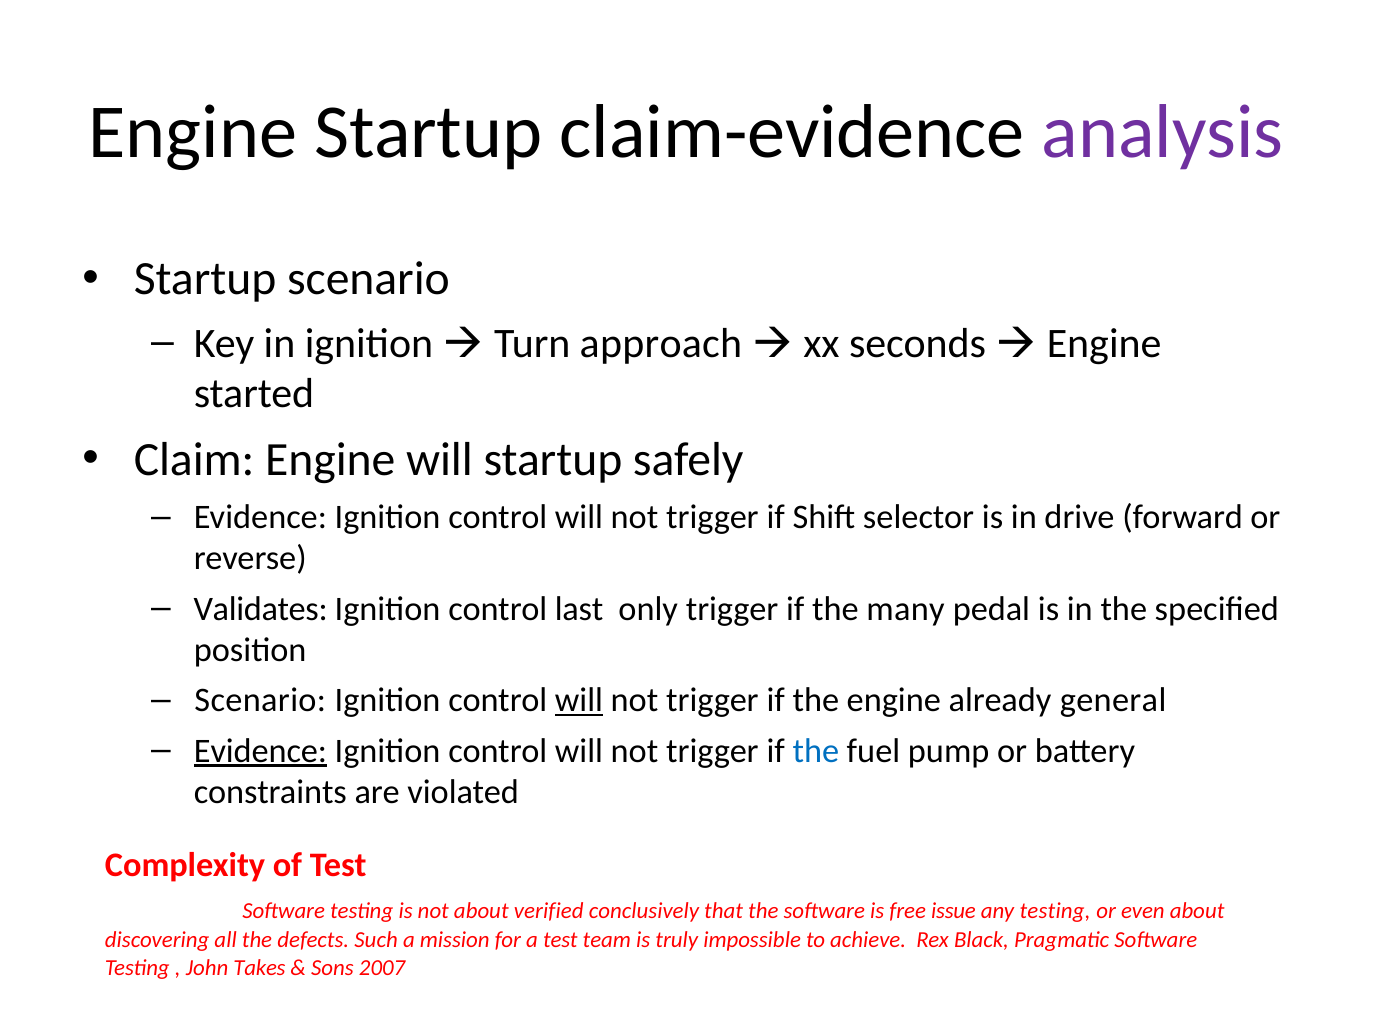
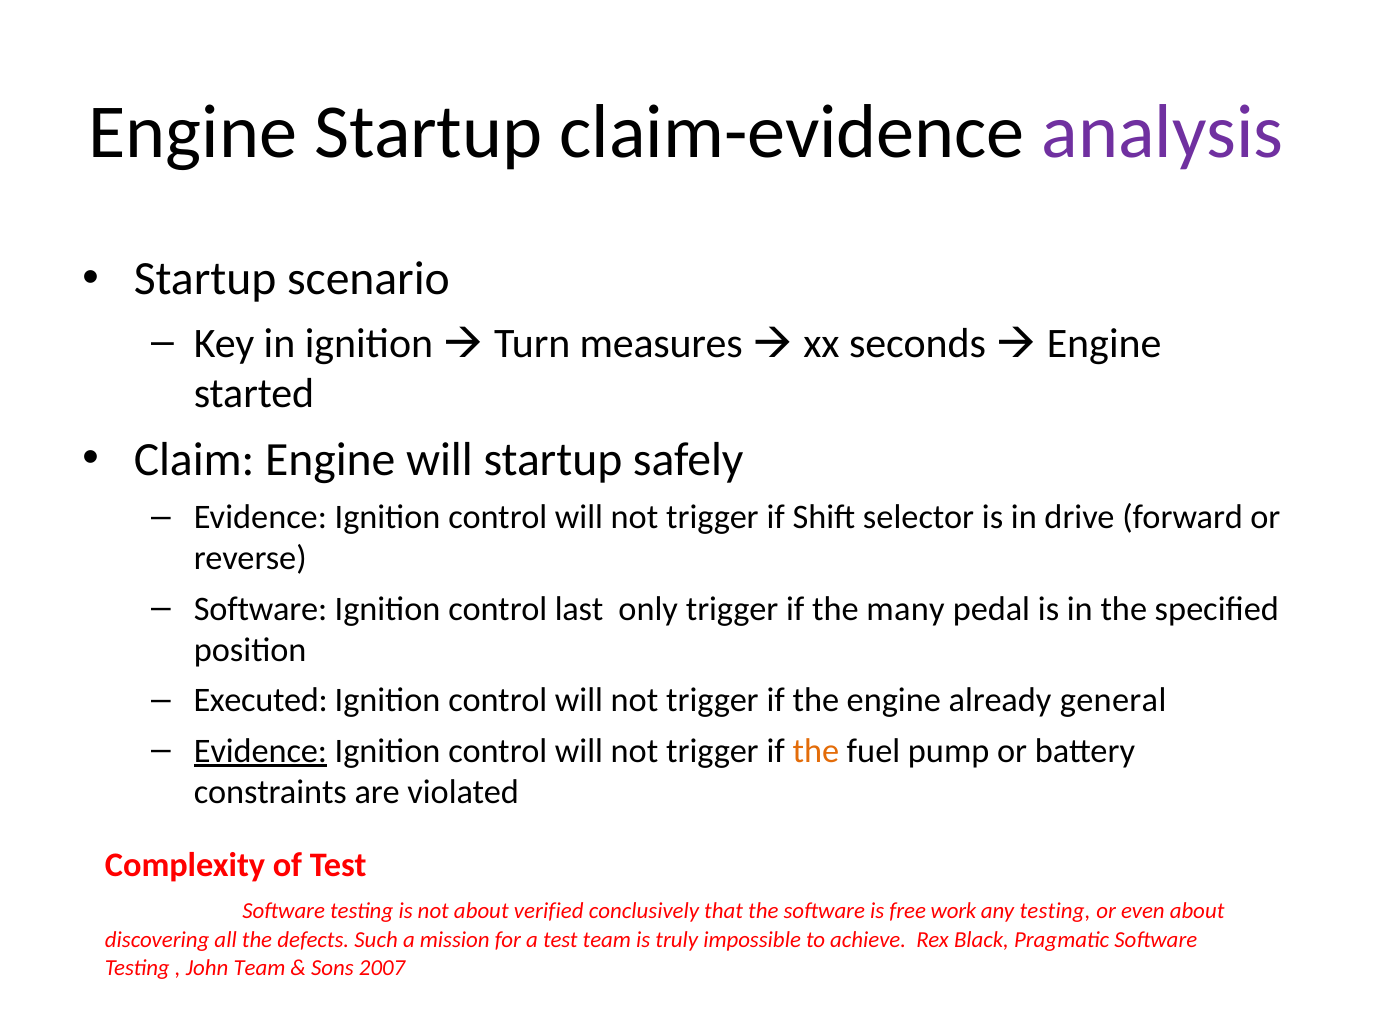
approach: approach -> measures (661, 343)
Validates: Validates -> Software (261, 609)
Scenario: Scenario -> Executed (261, 700)
will underline: present -> none (579, 700)
the colour: blue -> orange (816, 751)
issue: issue -> work (953, 910)
John Takes: Takes -> Team (259, 967)
